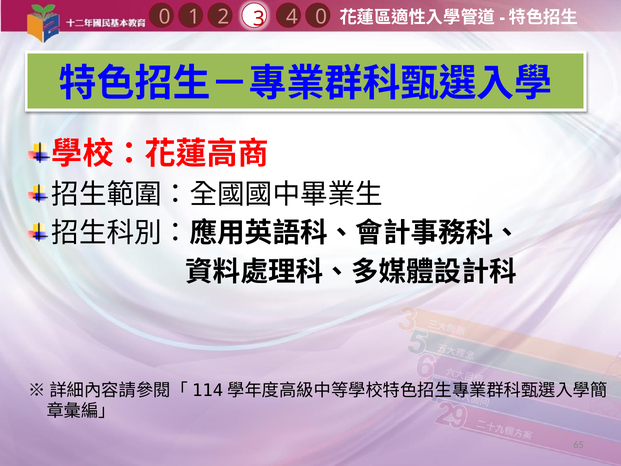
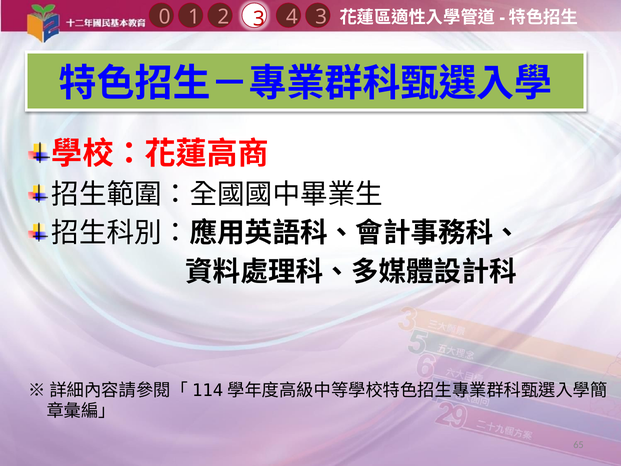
4 0: 0 -> 3 (321, 17)
